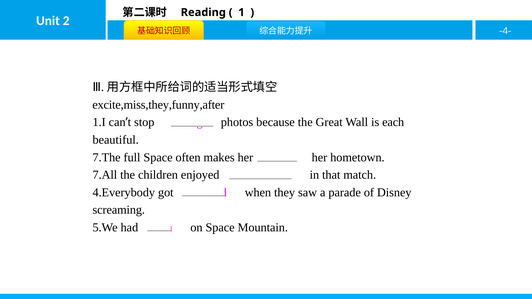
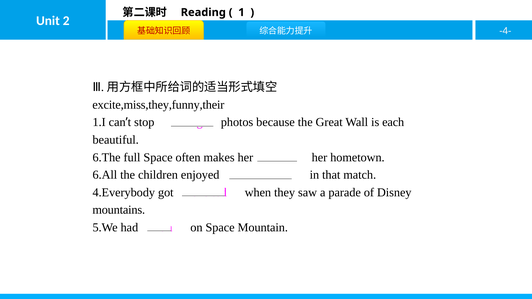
excite,miss,they,funny,after: excite,miss,they,funny,after -> excite,miss,they,funny,their (158, 105)
7.The: 7.The -> 6.The (107, 157)
7.All: 7.All -> 6.All (105, 175)
screaming: screaming -> mountains (119, 210)
